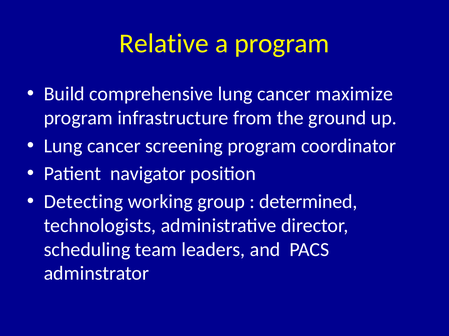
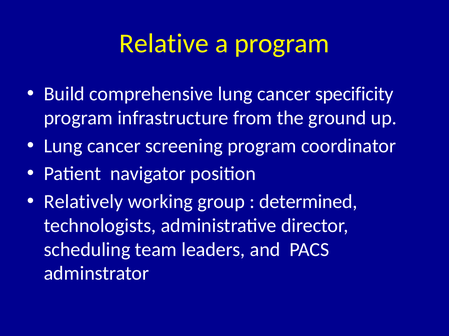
maximize: maximize -> specificity (354, 94)
Detecting: Detecting -> Relatively (83, 202)
